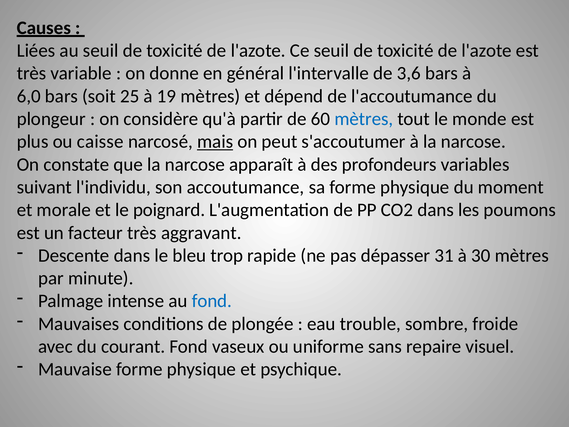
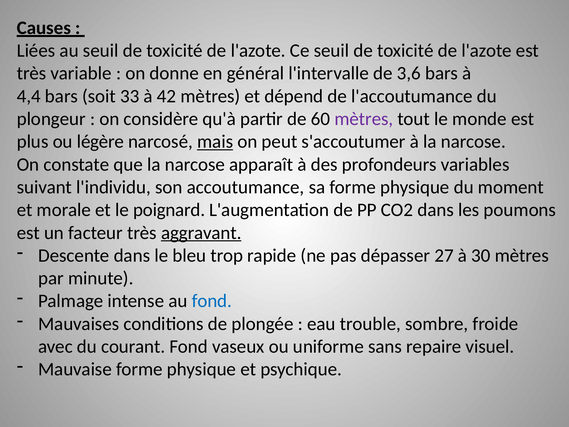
6,0: 6,0 -> 4,4 (29, 96)
25: 25 -> 33 (130, 96)
19: 19 -> 42 (167, 96)
mètres colour: blue -> purple (364, 119)
caisse: caisse -> légère (100, 142)
aggravant underline: none -> present (201, 233)
31: 31 -> 27 (444, 255)
